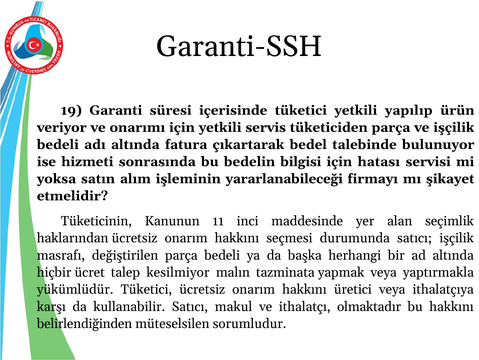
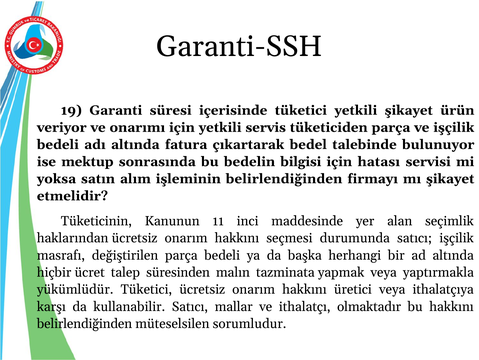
yetkili yapılıp: yapılıp -> şikayet (409, 110)
hizmeti: hizmeti -> mektup (87, 161)
işleminin yararlanabileceği: yararlanabileceği -> belirlendiğinden (284, 178)
kesilmiyor: kesilmiyor -> süresinden (178, 272)
makul: makul -> mallar (234, 306)
